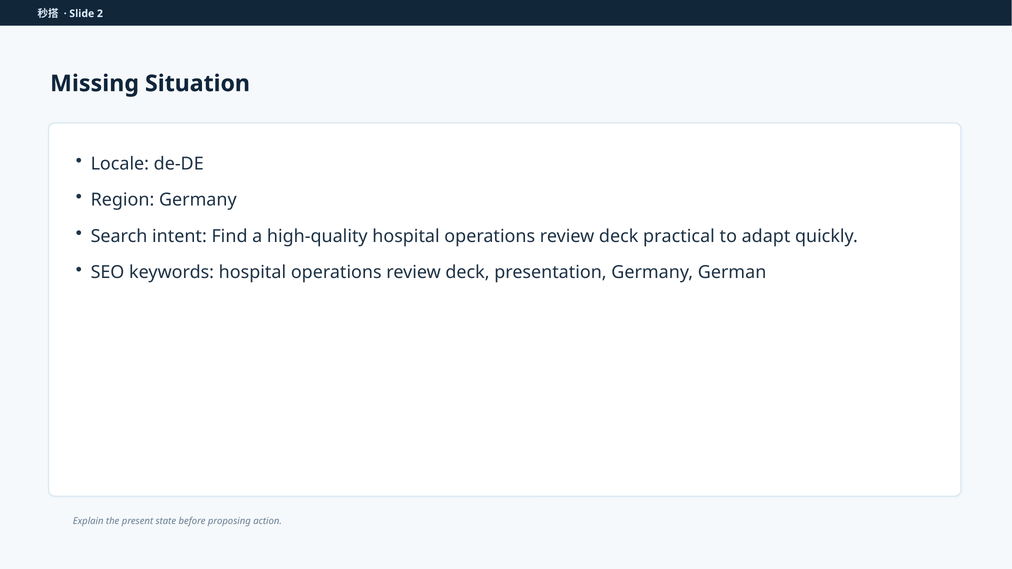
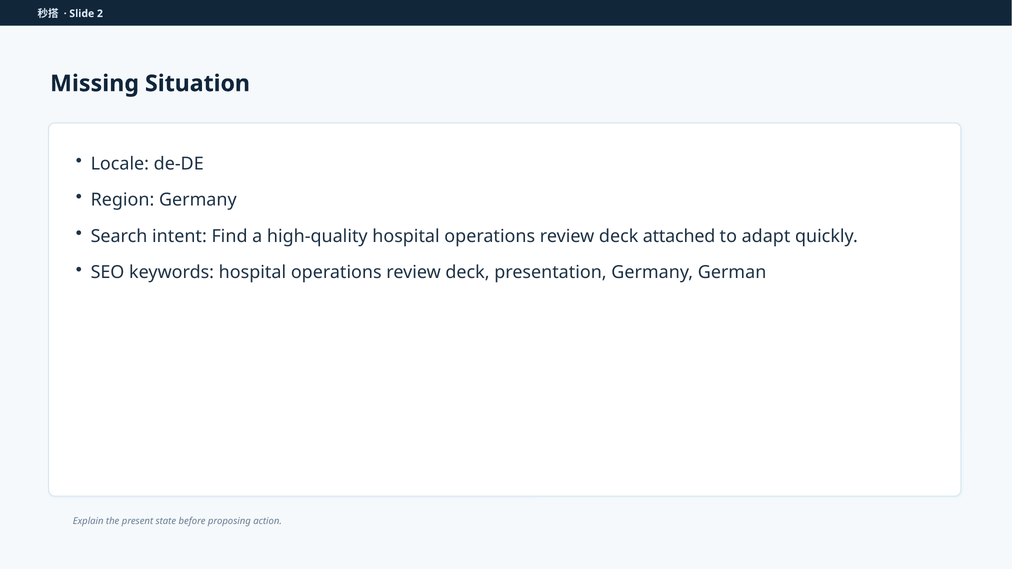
practical: practical -> attached (679, 236)
